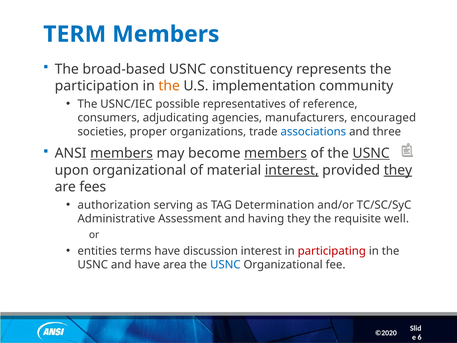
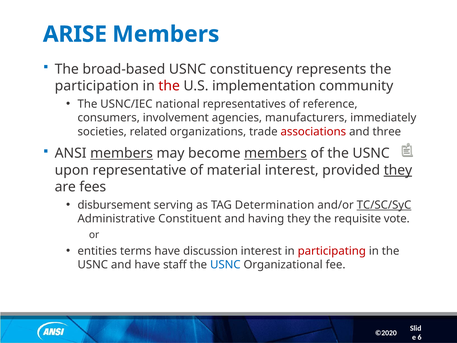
TERM: TERM -> ARISE (75, 34)
the colour: orange -> red (169, 86)
possible: possible -> national (178, 104)
adjudicating: adjudicating -> involvement (176, 118)
encouraged: encouraged -> immediately (383, 118)
proper: proper -> related (148, 131)
associations colour: blue -> red (313, 131)
USNC underline: present -> none (371, 153)
upon organizational: organizational -> representative (139, 170)
interest underline: present -> none (292, 170)
authorization: authorization -> disbursement (114, 205)
TC/SC/SyC underline: none -> present (384, 205)
Assessment: Assessment -> Constituent (190, 219)
well: well -> vote (397, 219)
area: area -> staff (175, 265)
